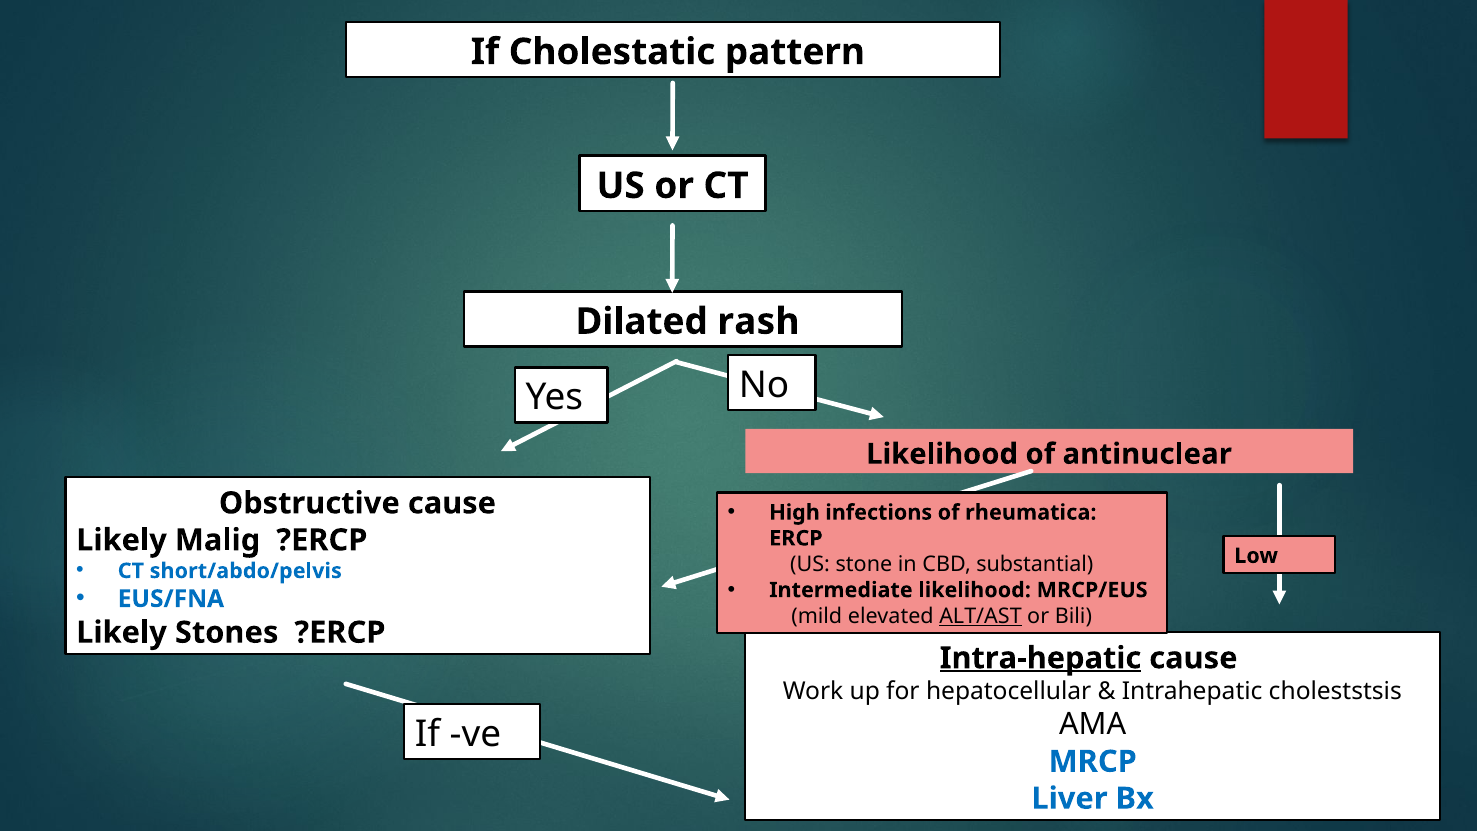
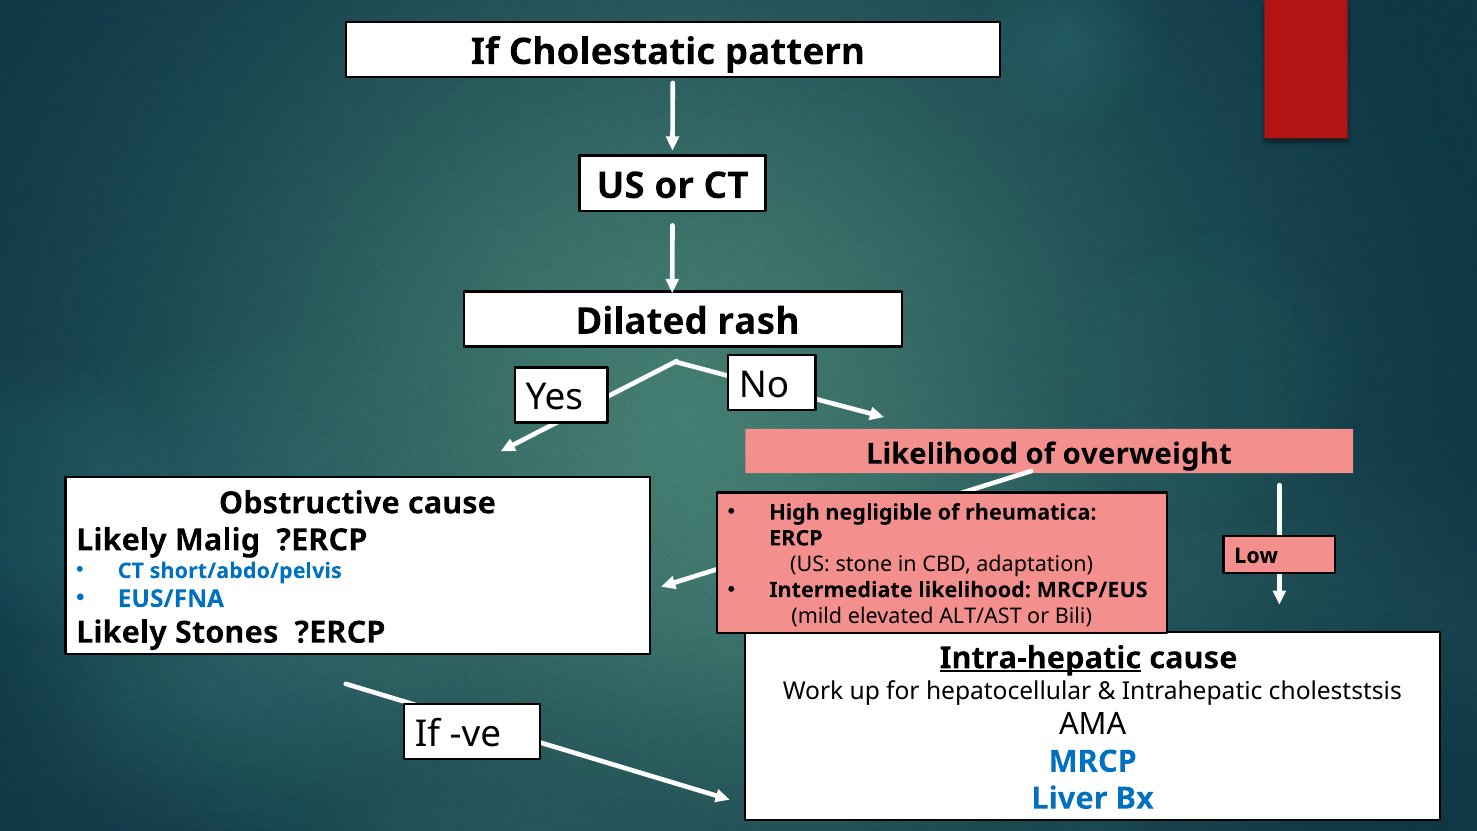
antinuclear: antinuclear -> overweight (1147, 454)
infections: infections -> negligible (879, 512)
substantial: substantial -> adaptation (1035, 564)
ALT/AST underline: present -> none (980, 616)
